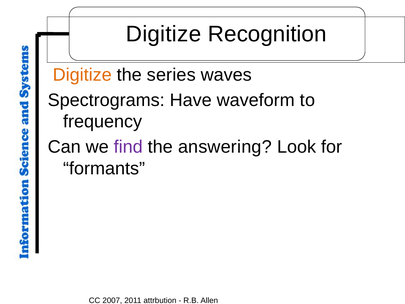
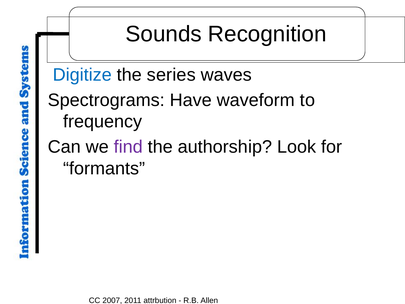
Digitize: Digitize -> Sounds (164, 34)
Digitize colour: orange -> blue (82, 75)
answering: answering -> authorship (225, 147)
